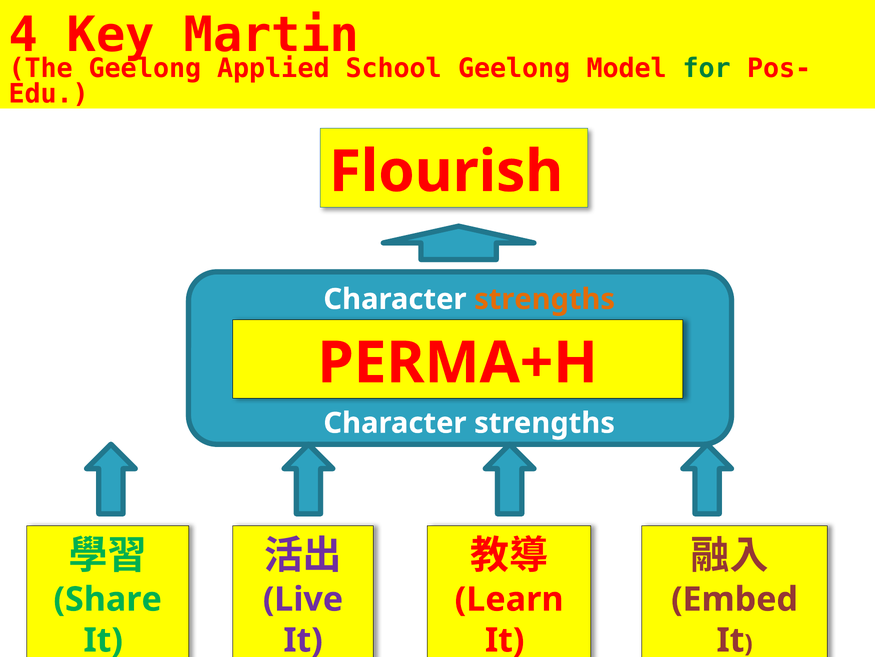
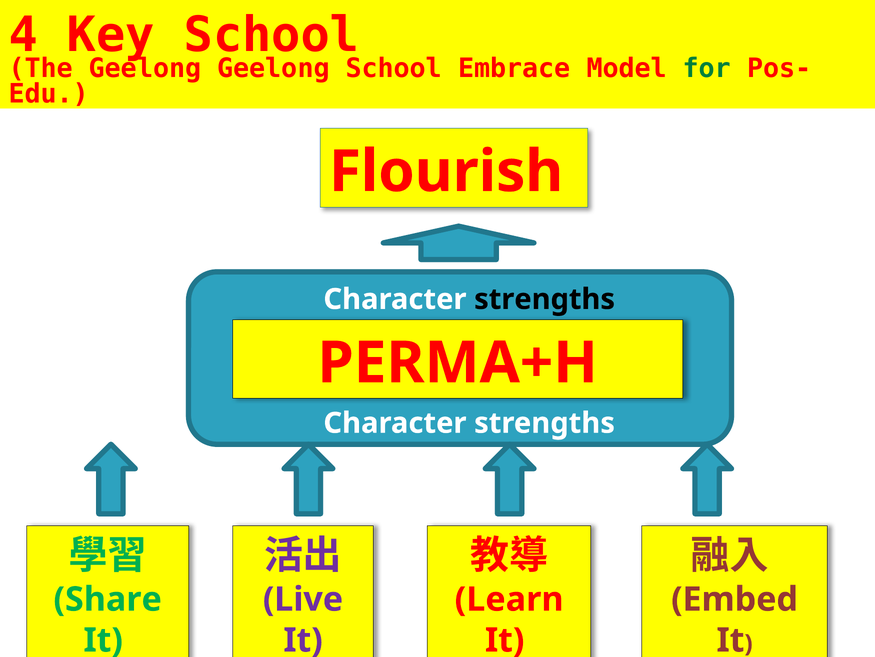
Key Martin: Martin -> School (271, 35)
Geelong Applied: Applied -> Geelong (273, 68)
School Geelong: Geelong -> Embrace (514, 68)
strengths colour: orange -> black (545, 299)
